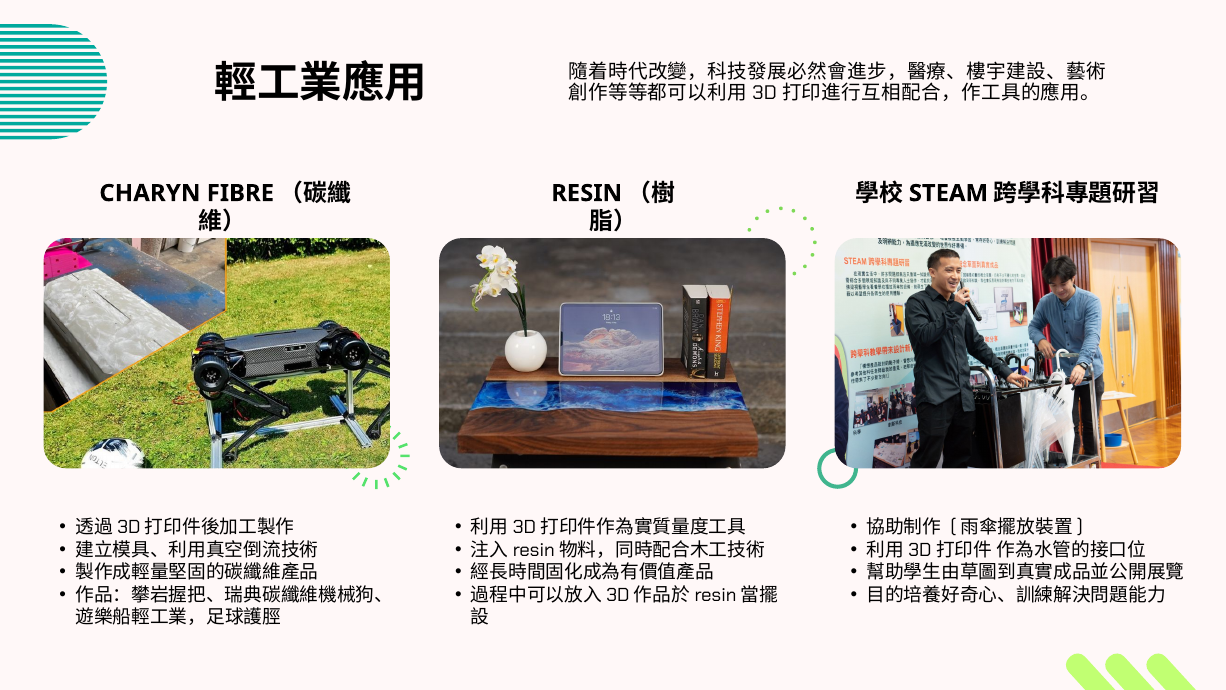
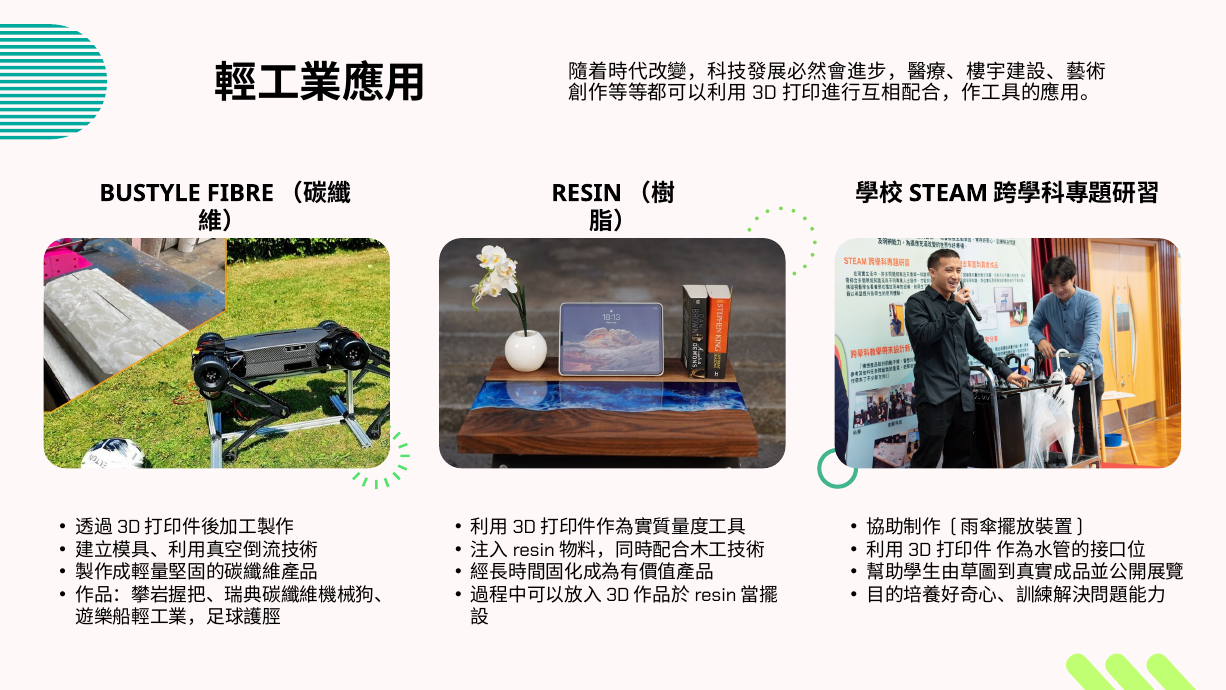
CHARYN: CHARYN -> BUSTYLE (150, 193)
